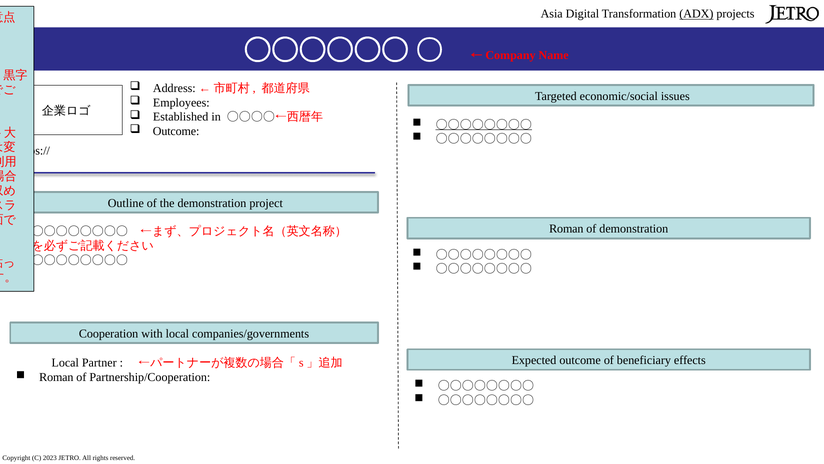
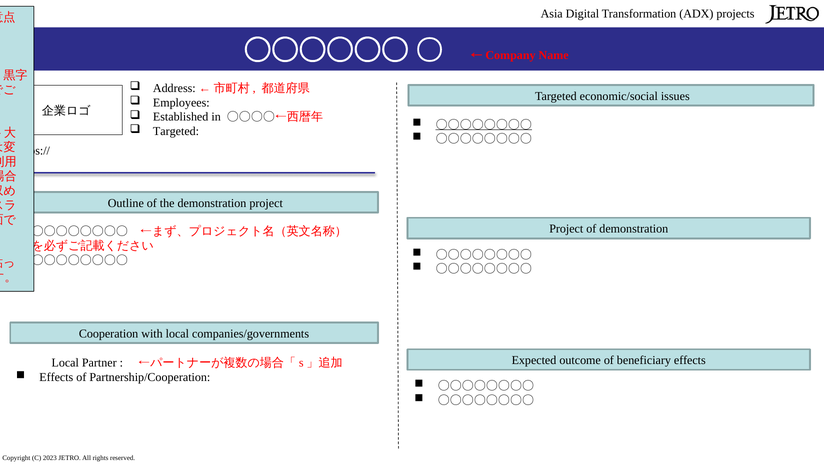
ADX underline: present -> none (696, 14)
Outcome: Outcome -> Targeted (176, 131)
Roman: Roman -> Project (566, 229)
Roman: Roman -> Effects (56, 377)
